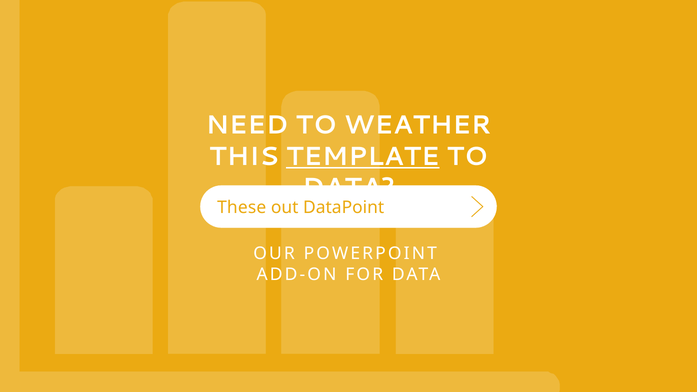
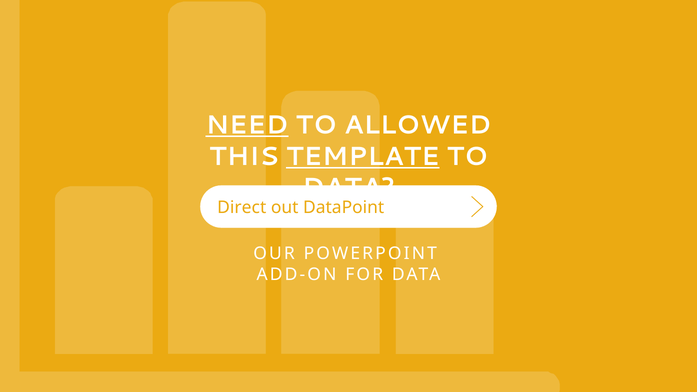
NEED underline: none -> present (247, 125)
WEATHER: WEATHER -> ALLOWED (418, 125)
These: These -> Direct (242, 208)
